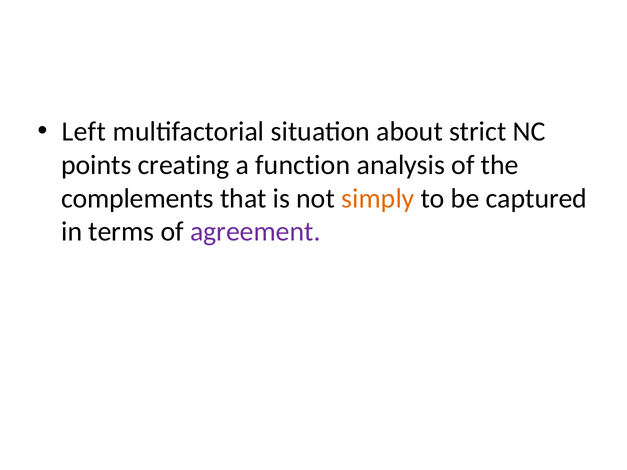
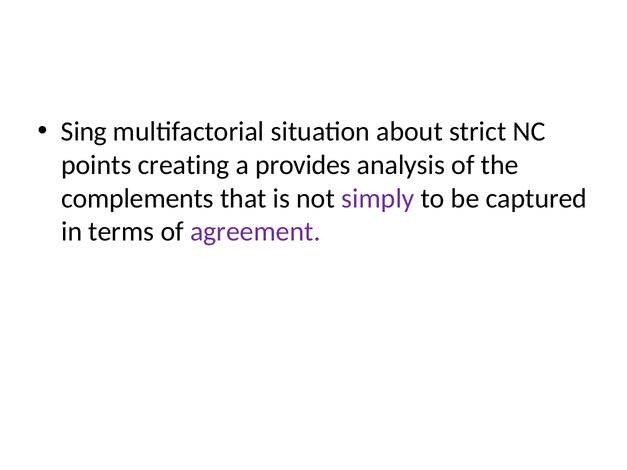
Left: Left -> Sing (84, 132)
function: function -> provides (303, 165)
simply colour: orange -> purple (378, 198)
